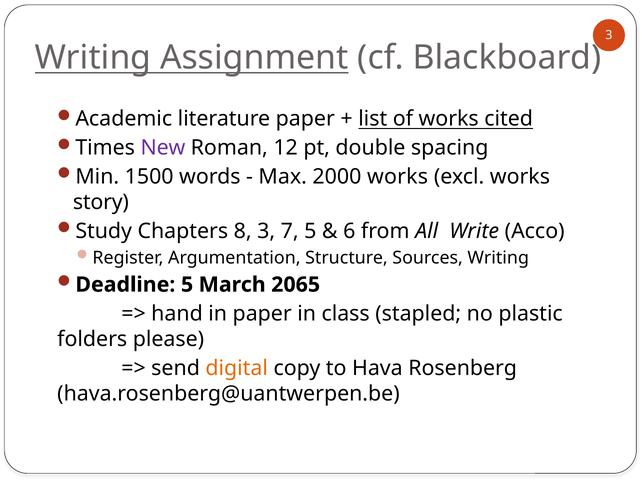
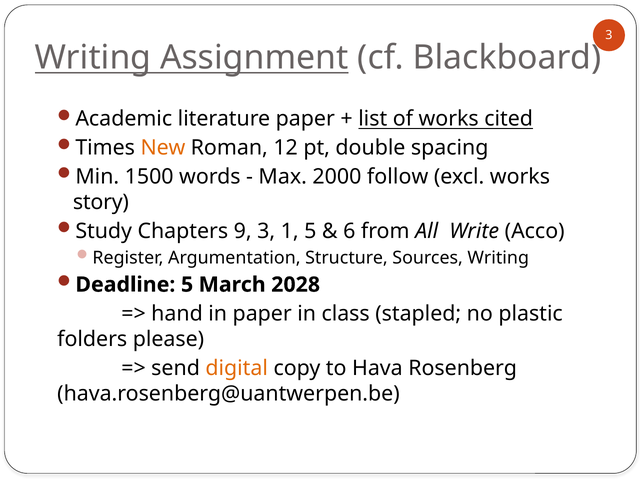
New colour: purple -> orange (163, 148)
2000 works: works -> follow (398, 177)
8: 8 -> 9 (243, 231)
7: 7 -> 1 (290, 231)
2065: 2065 -> 2028 (296, 285)
